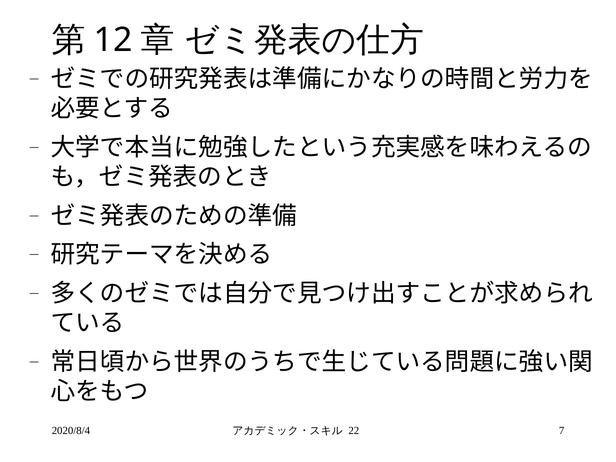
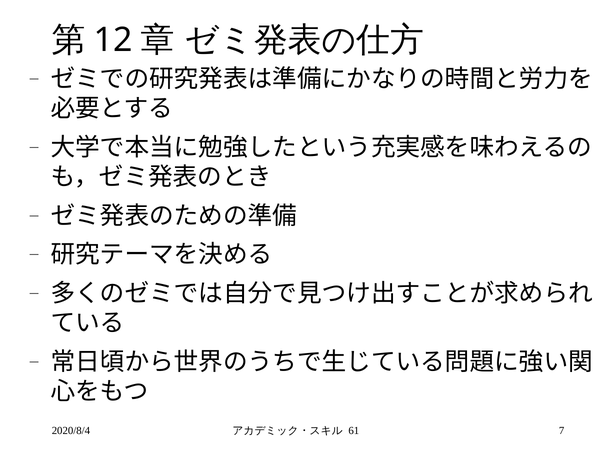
22: 22 -> 61 (354, 431)
